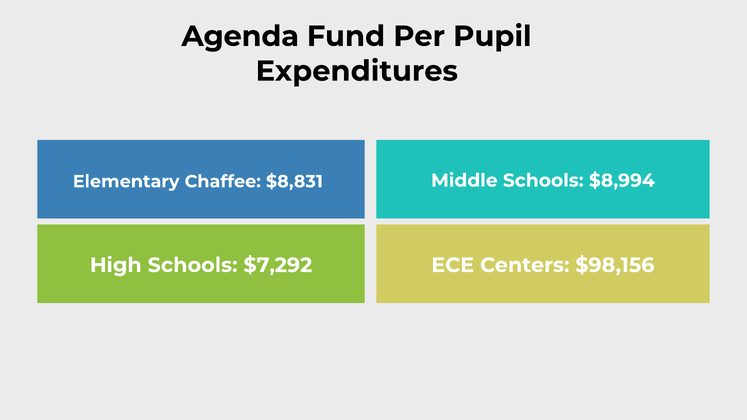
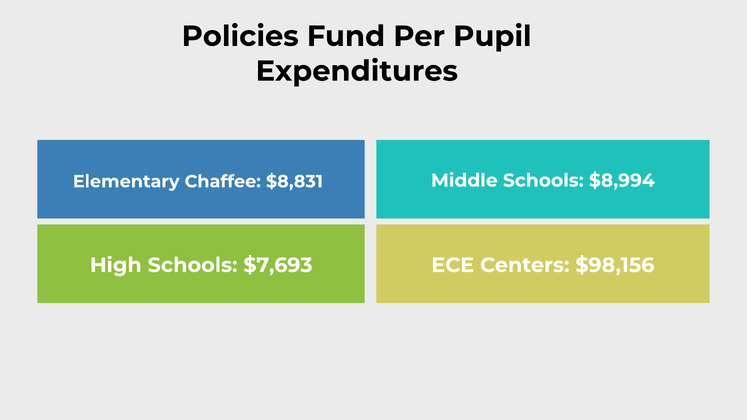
Agenda: Agenda -> Policies (240, 36)
$7,292: $7,292 -> $7,693 (278, 265)
